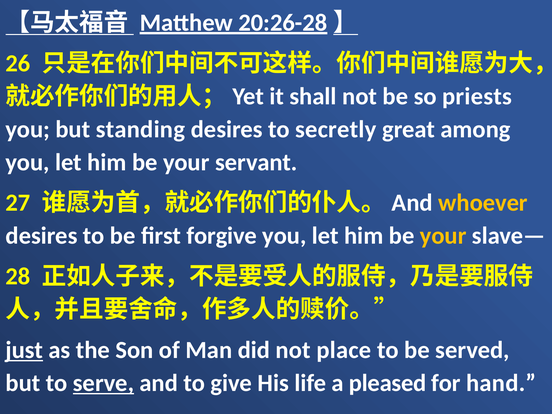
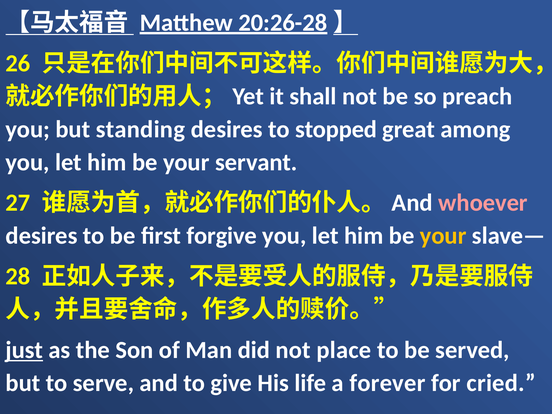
priests: priests -> preach (477, 96)
secretly: secretly -> stopped (336, 129)
whoever colour: yellow -> pink (483, 203)
serve underline: present -> none (103, 383)
pleased: pleased -> forever (387, 383)
hand: hand -> cried (501, 383)
